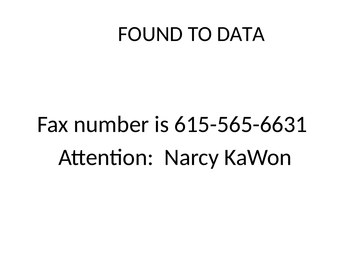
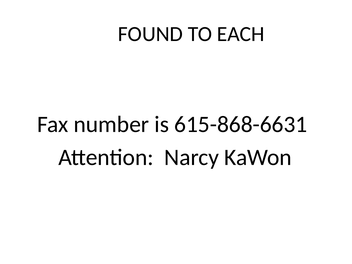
DATA: DATA -> EACH (241, 34)
615-565-6631: 615-565-6631 -> 615-868-6631 (241, 124)
